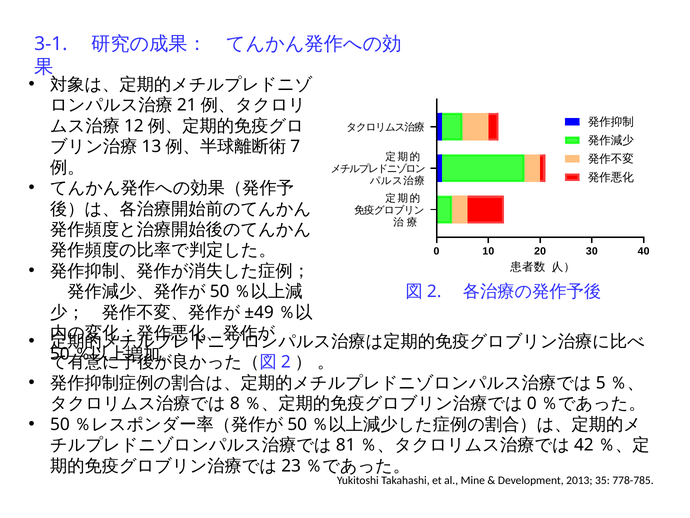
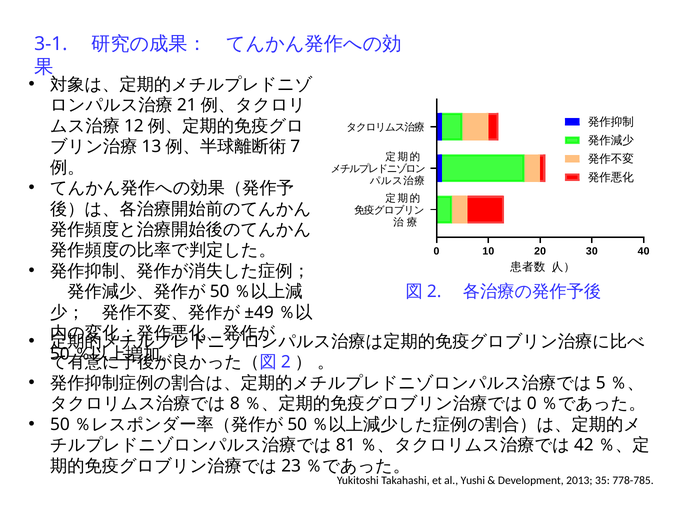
Mine: Mine -> Yushi (473, 480)
